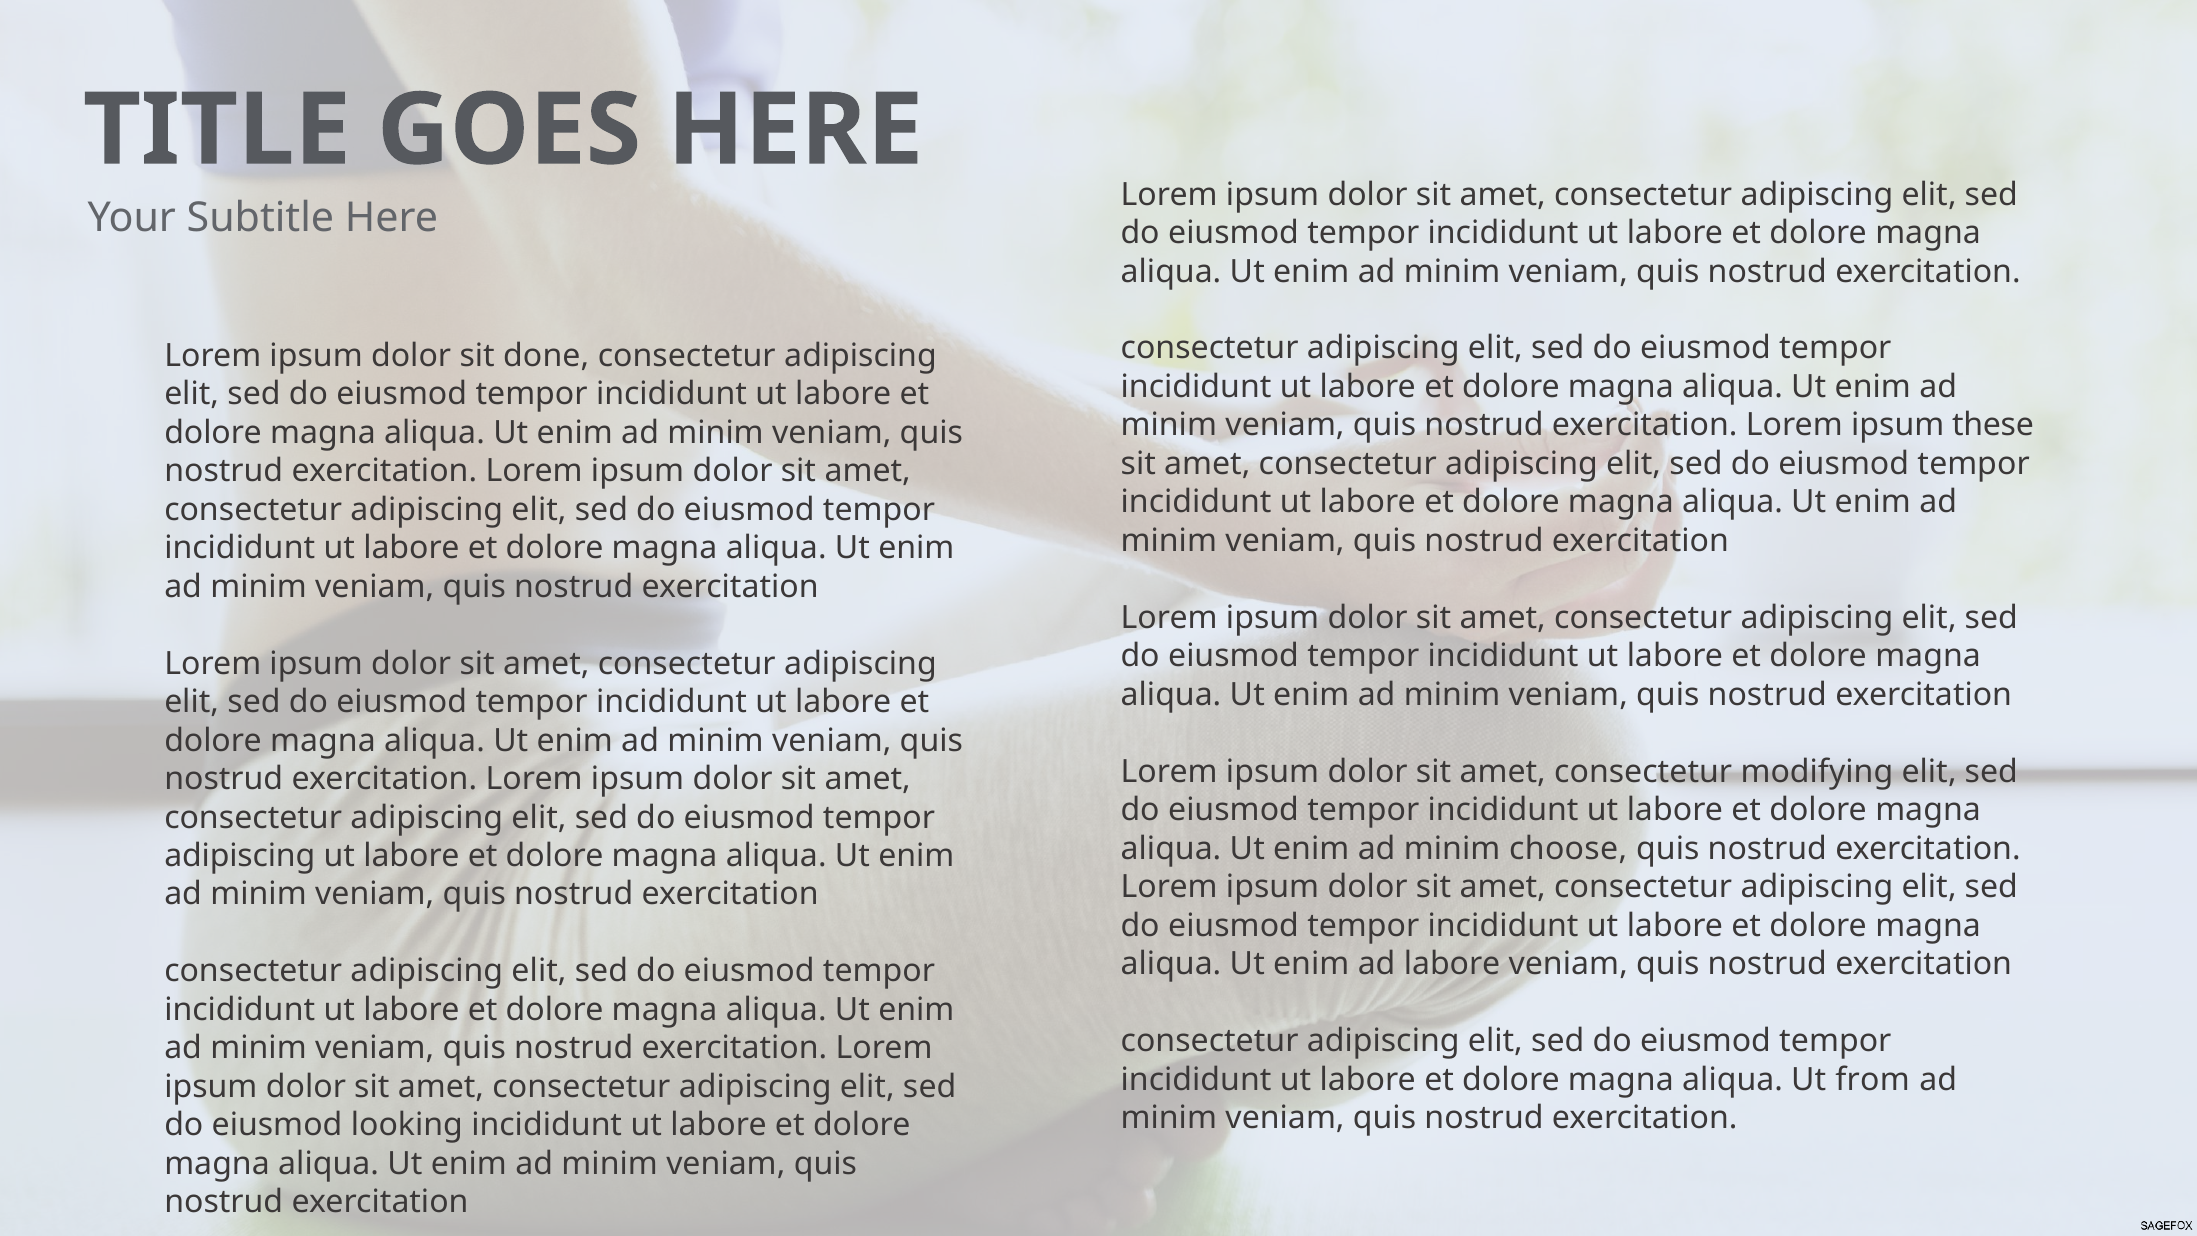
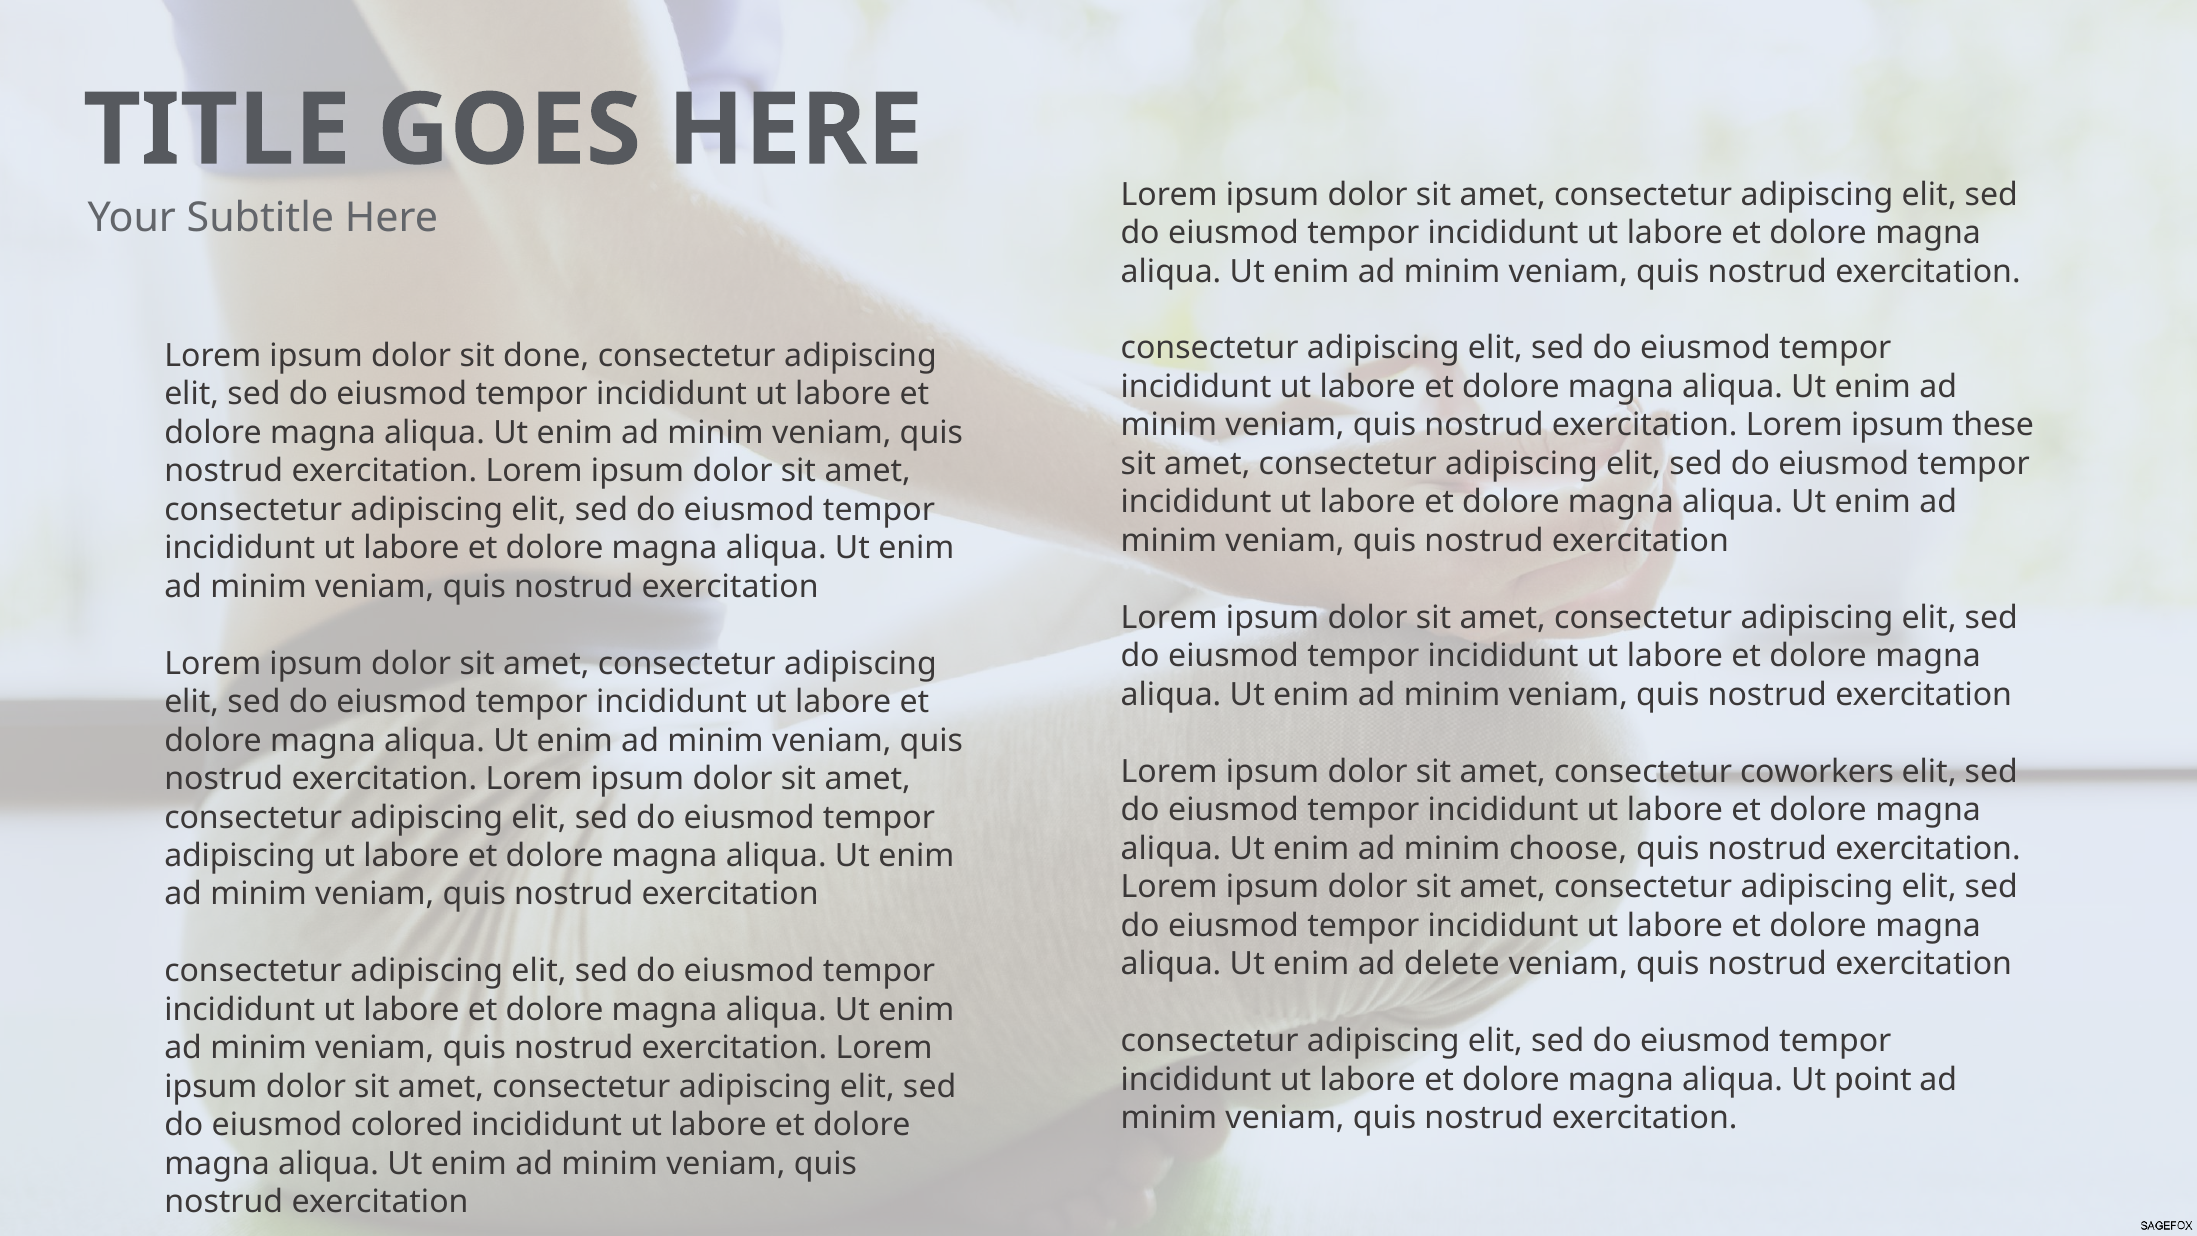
modifying: modifying -> coworkers (1817, 772)
ad labore: labore -> delete (1452, 964)
from: from -> point (1873, 1079)
looking: looking -> colored (407, 1125)
